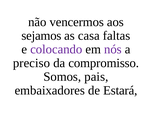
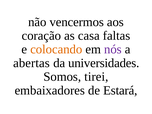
sejamos: sejamos -> coração (41, 36)
colocando colour: purple -> orange (56, 49)
preciso: preciso -> abertas (31, 63)
compromisso: compromisso -> universidades (104, 63)
pais: pais -> tirei (96, 77)
